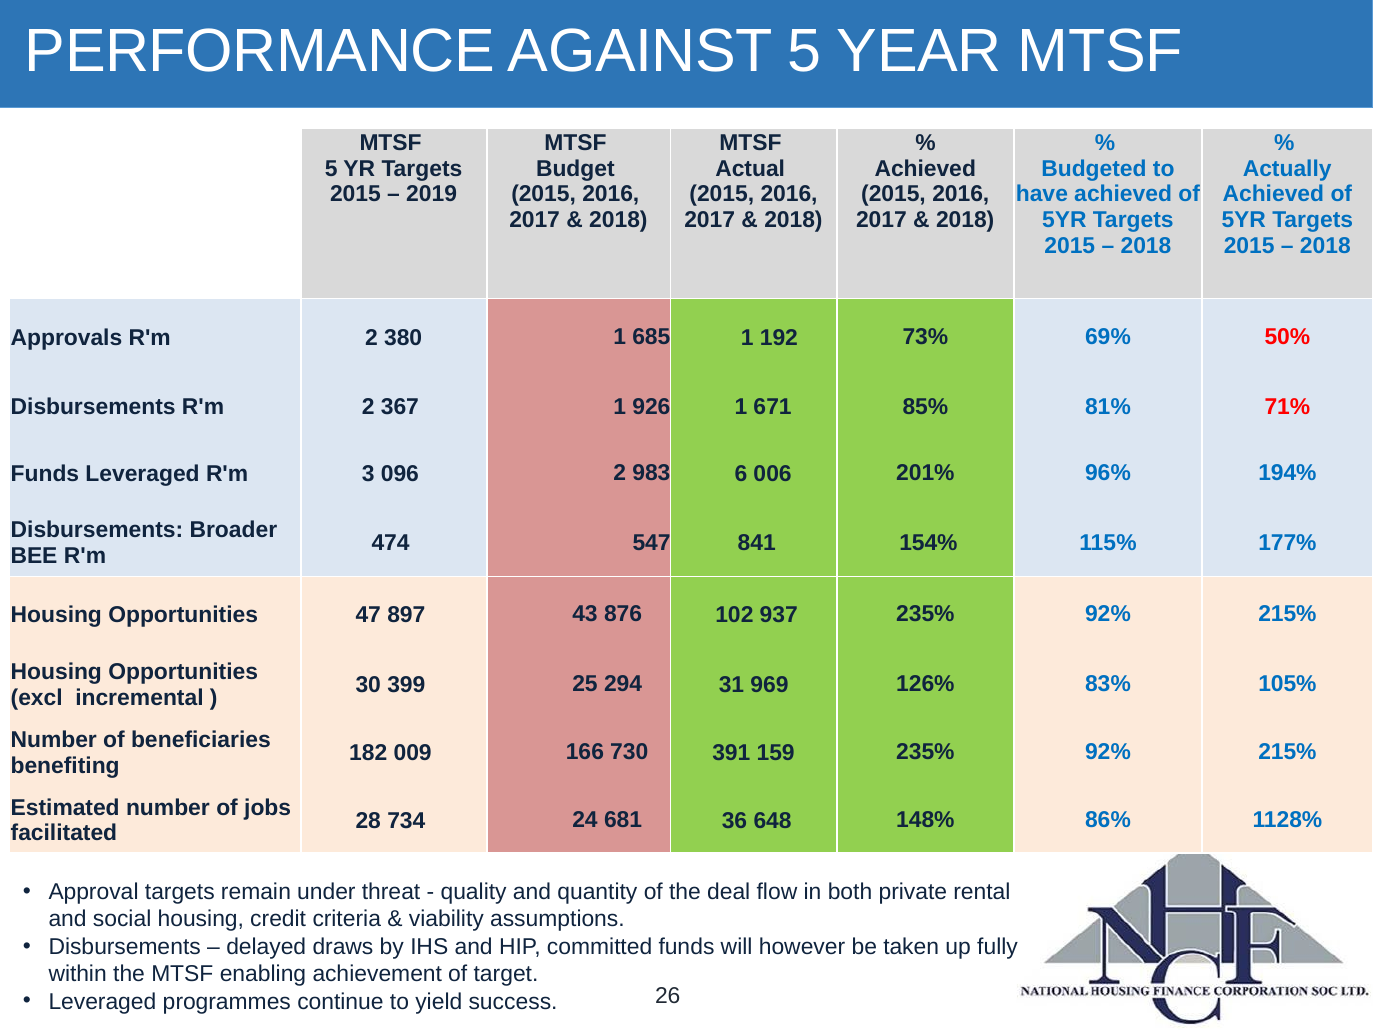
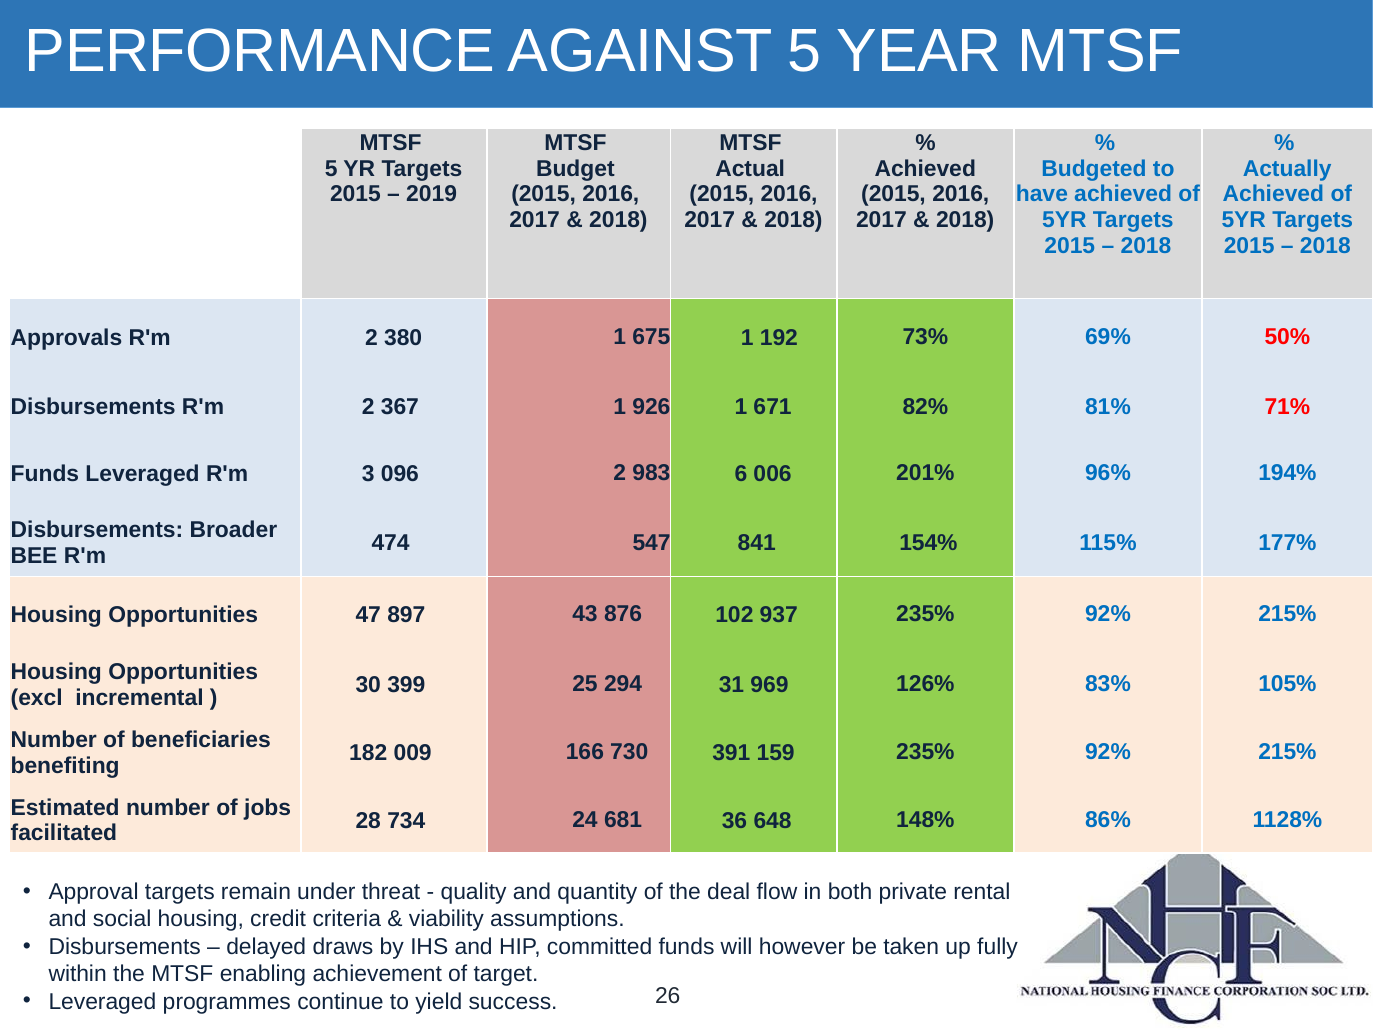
685: 685 -> 675 (651, 337)
85%: 85% -> 82% (925, 407)
